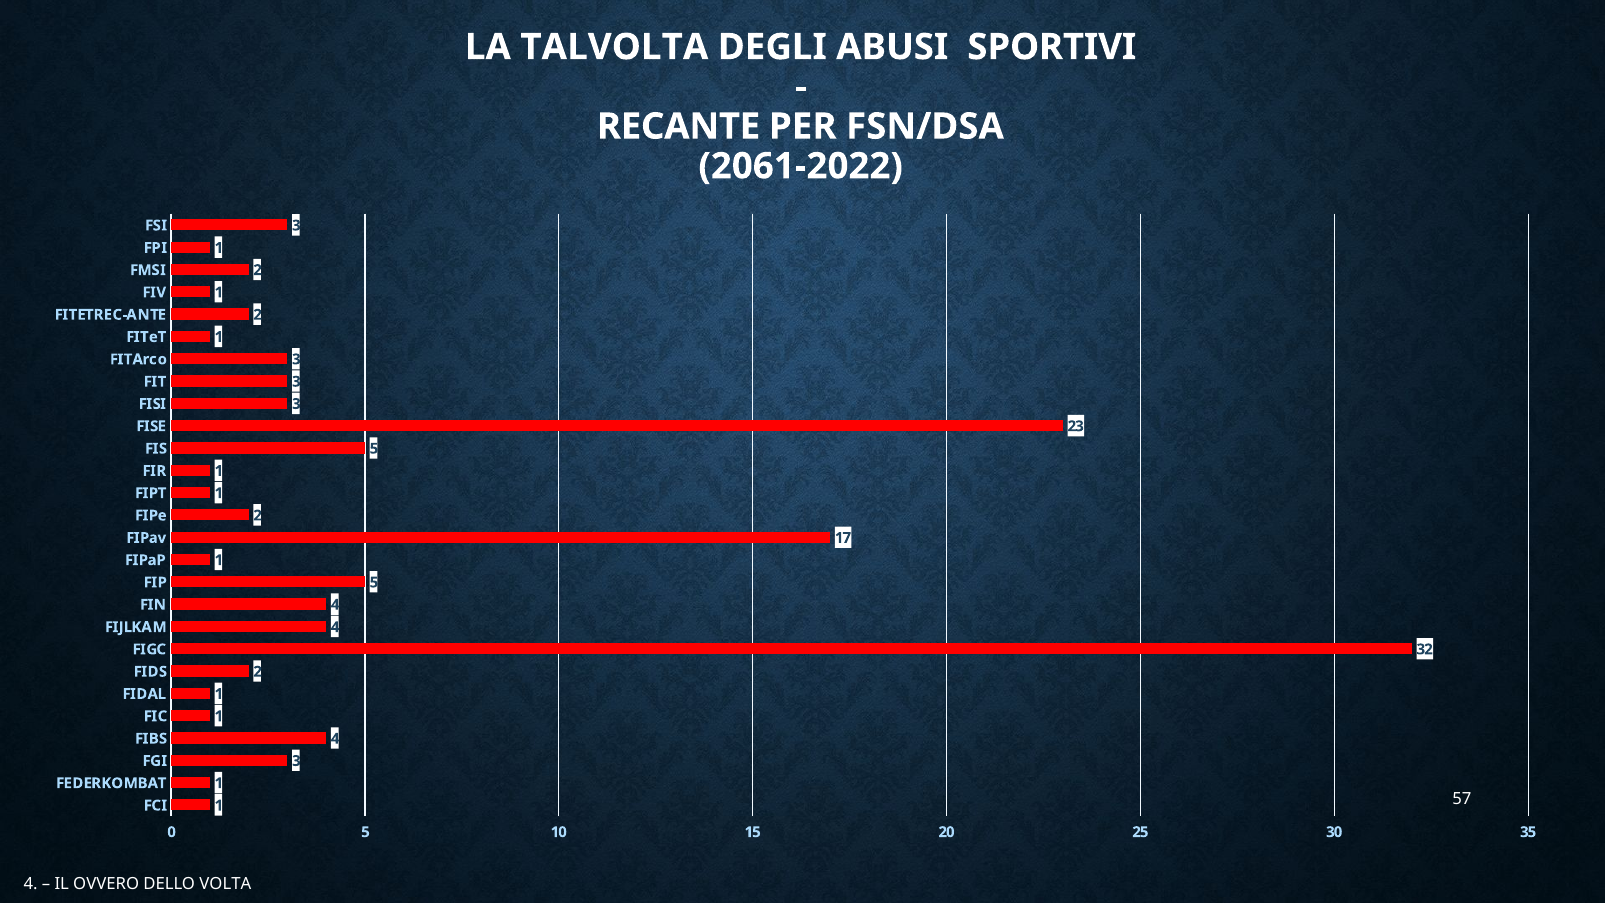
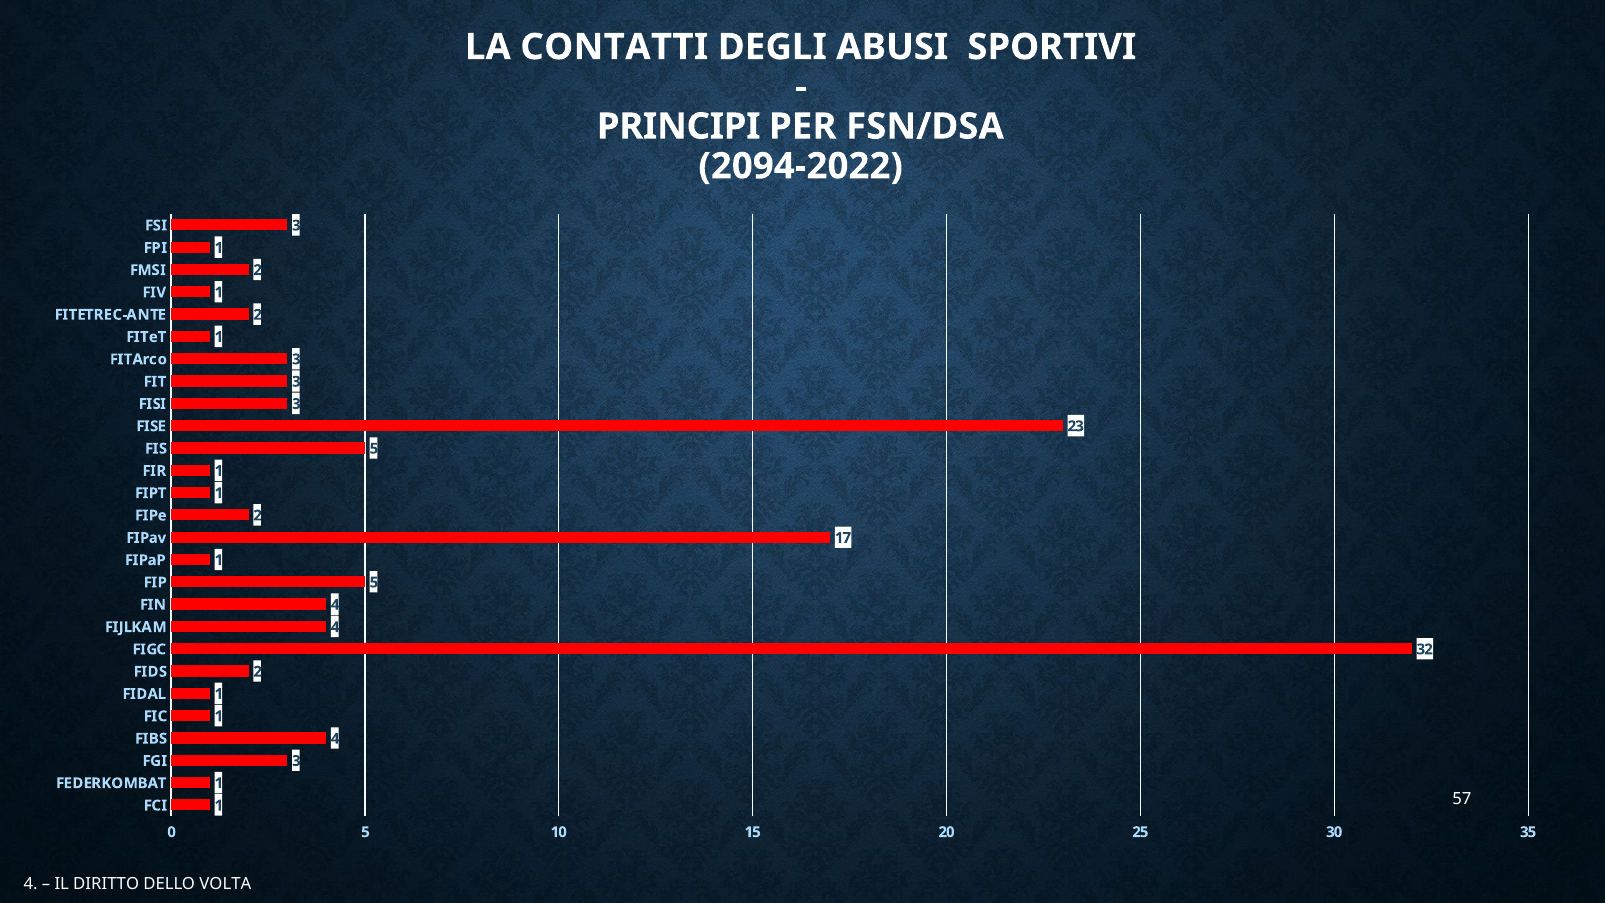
TALVOLTA: TALVOLTA -> CONTATTI (614, 47)
RECANTE: RECANTE -> PRINCIPI (679, 126)
2061-2022: 2061-2022 -> 2094-2022 (801, 166)
OVVERO: OVVERO -> DIRITTO (106, 884)
